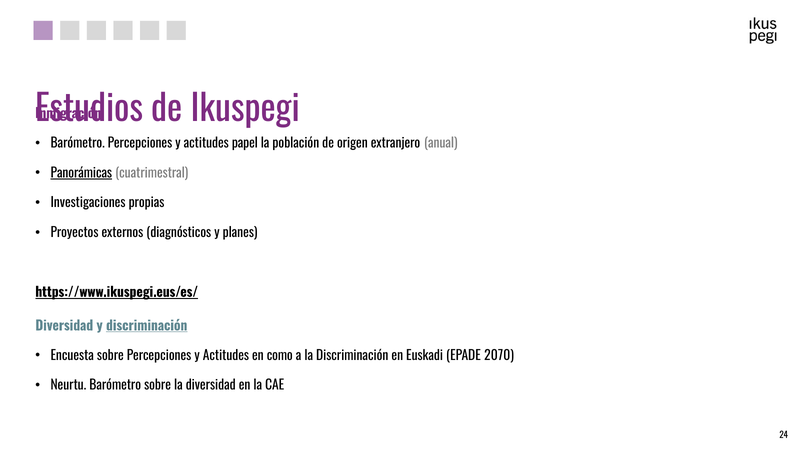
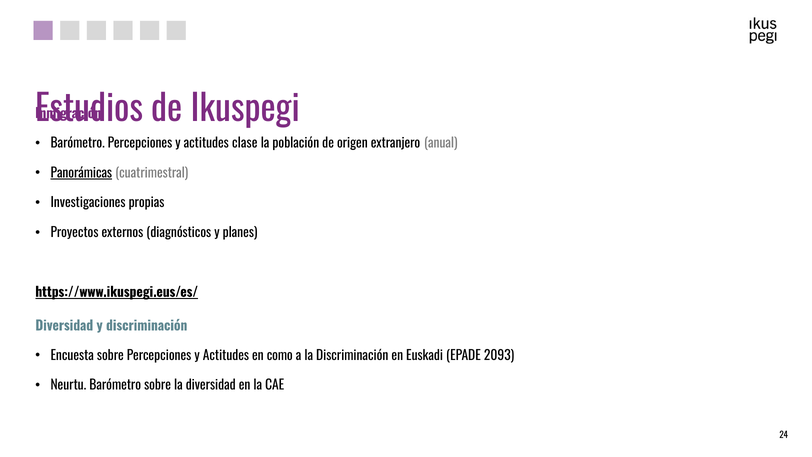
papel: papel -> clase (245, 143)
discriminación underline: present -> none (147, 326)
2070: 2070 -> 2093 (499, 356)
